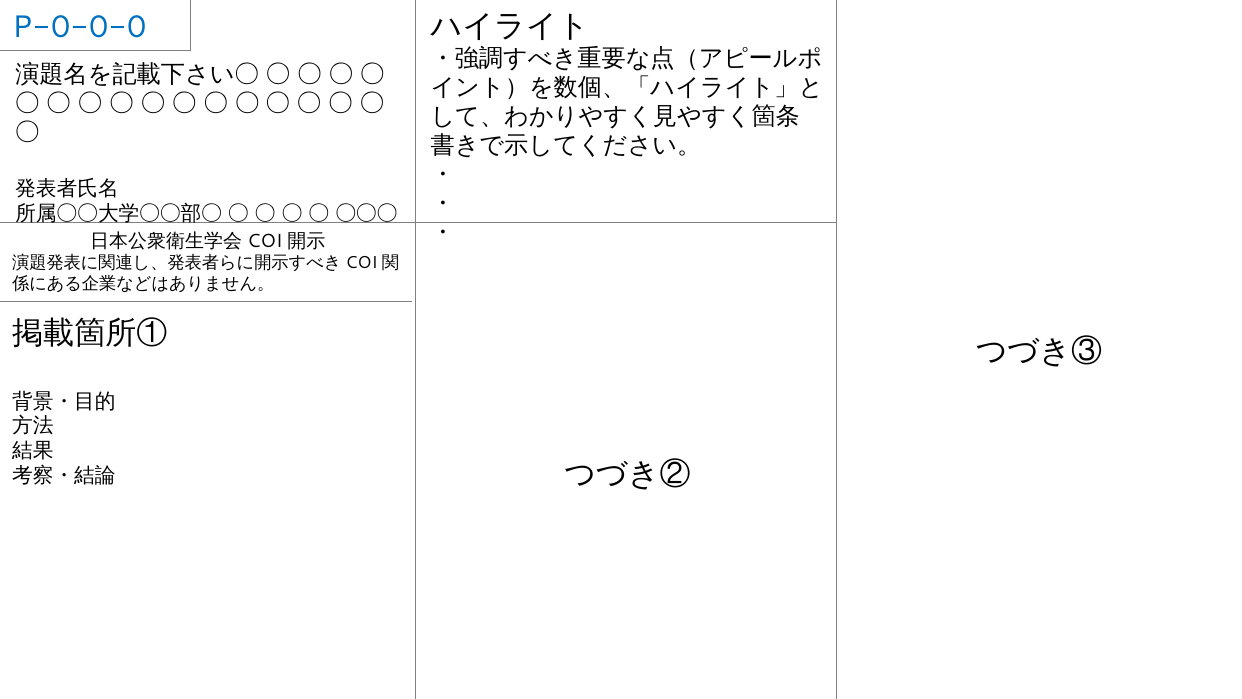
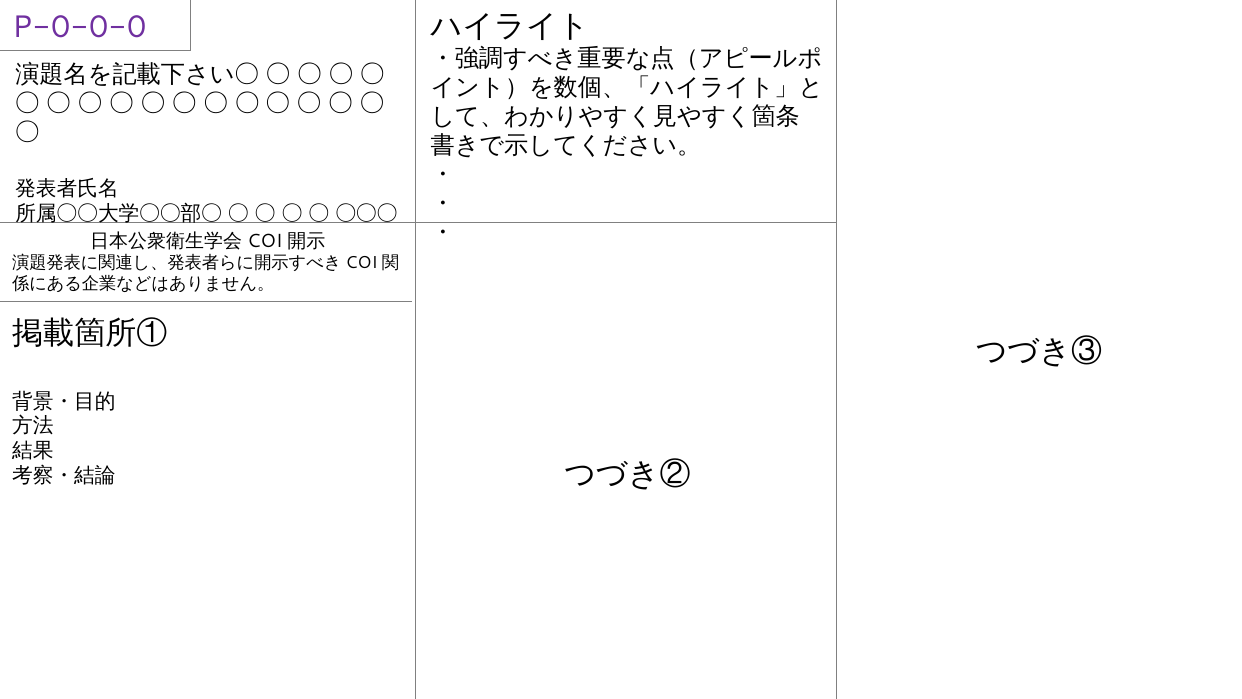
P-0-0-0 colour: blue -> purple (79, 27)
